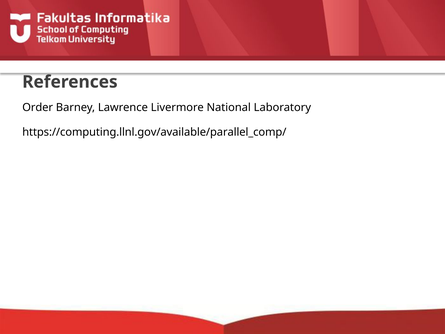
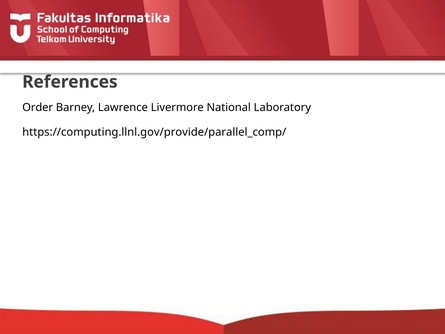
https://computing.llnl.gov/available/parallel_comp/: https://computing.llnl.gov/available/parallel_comp/ -> https://computing.llnl.gov/provide/parallel_comp/ (154, 132)
